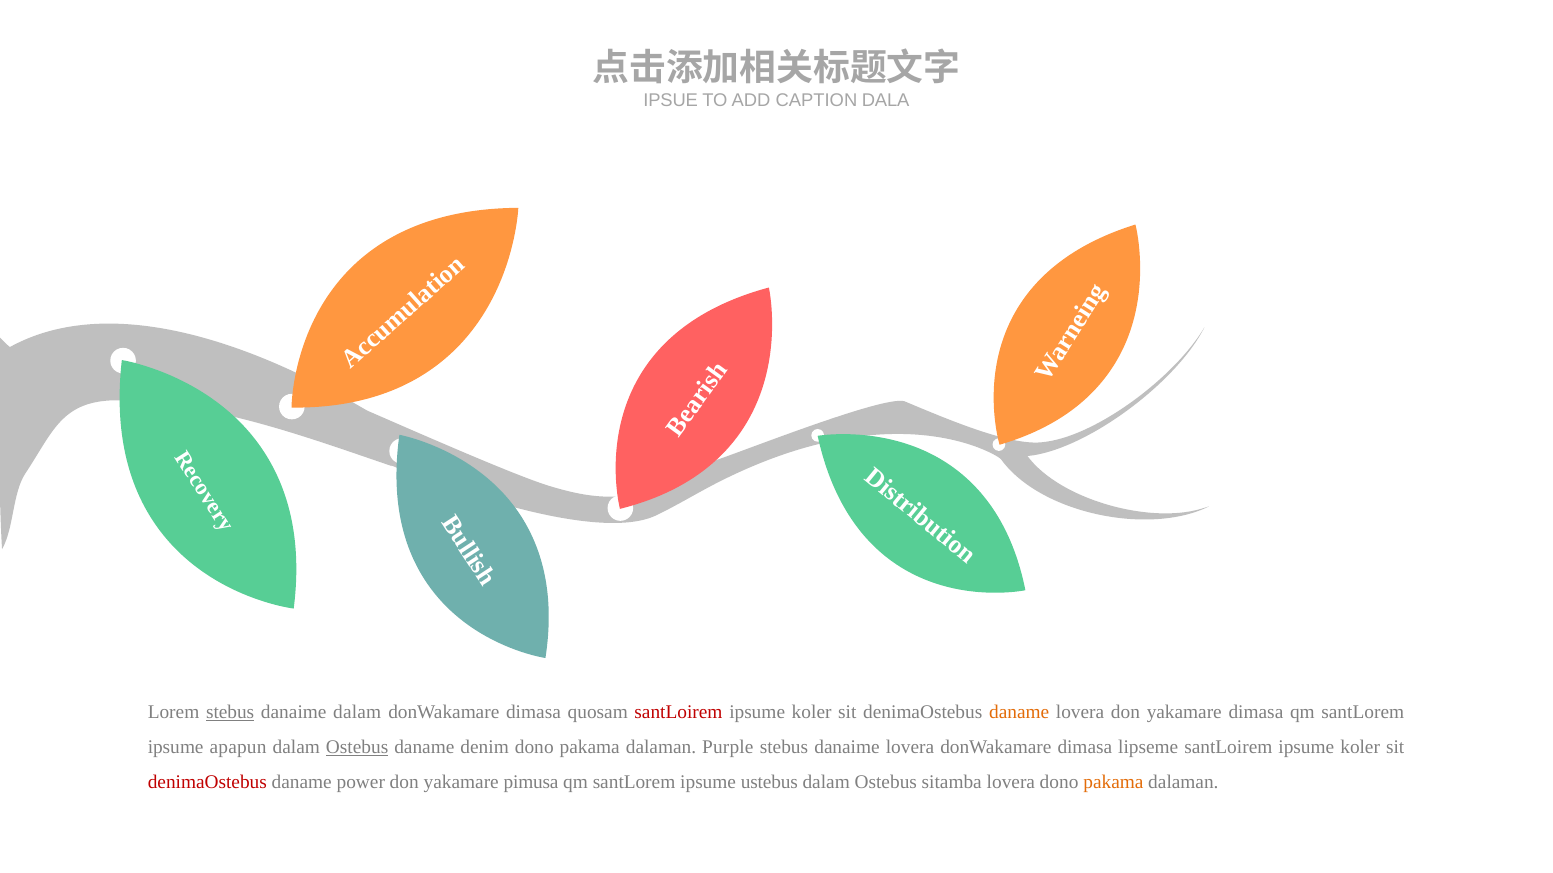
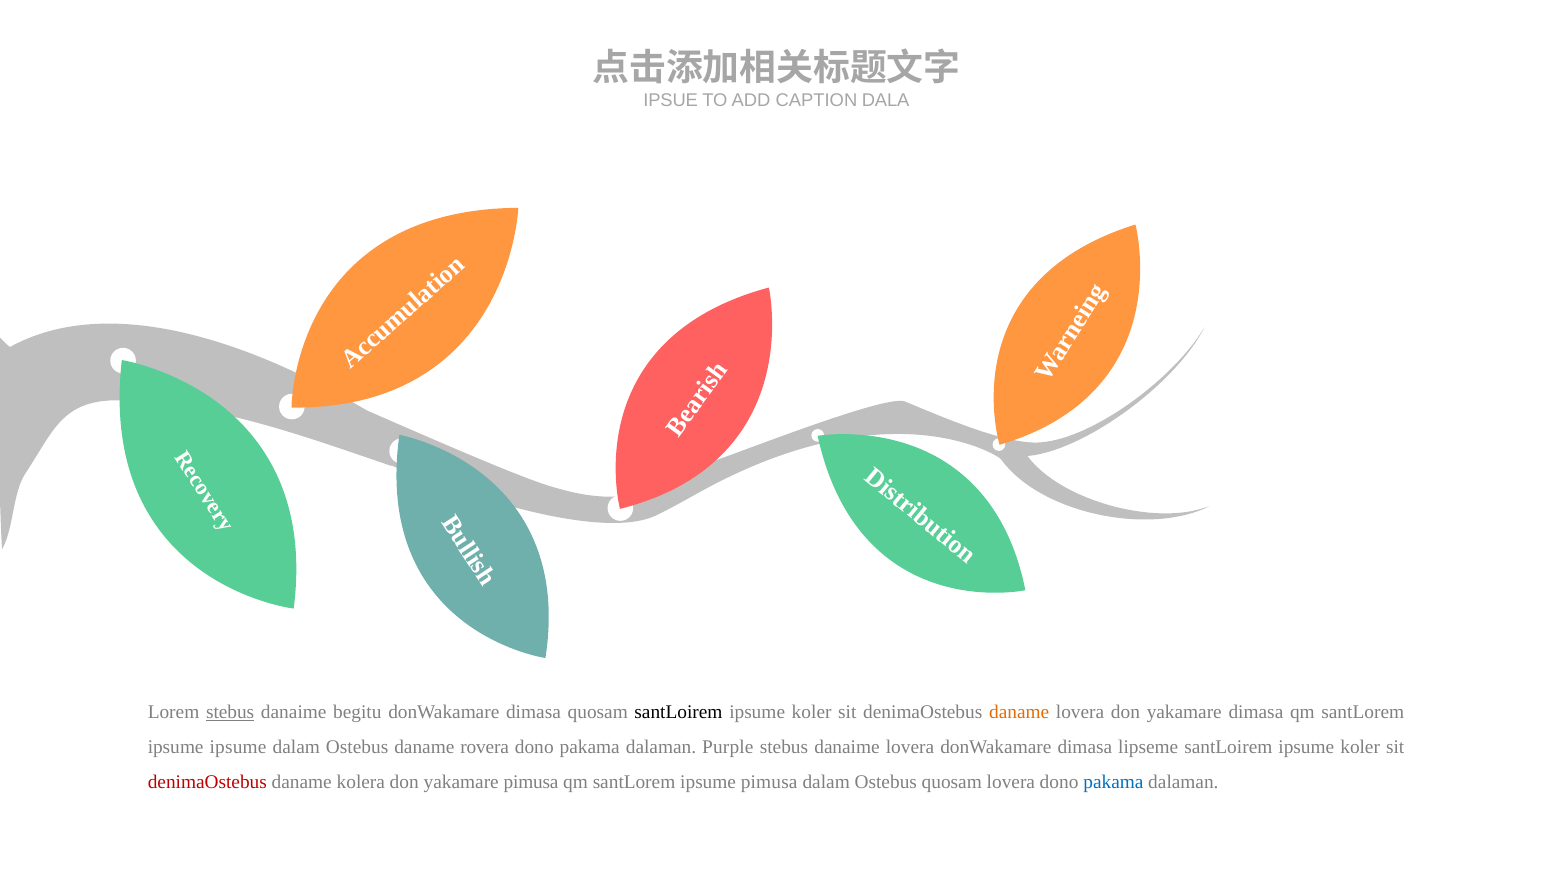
danaime dalam: dalam -> begitu (357, 713)
santLoirem colour: red -> black (678, 713)
ipsume apapun: apapun -> ipsume (238, 748)
Ostebus underline: present -> none (357, 748)
denim: denim -> rovera (485, 748)
power: power -> kolera (361, 783)
ipsume ustebus: ustebus -> pimusa (769, 783)
Ostebus sitamba: sitamba -> quosam (952, 783)
pakama colour: orange -> blue (1113, 783)
